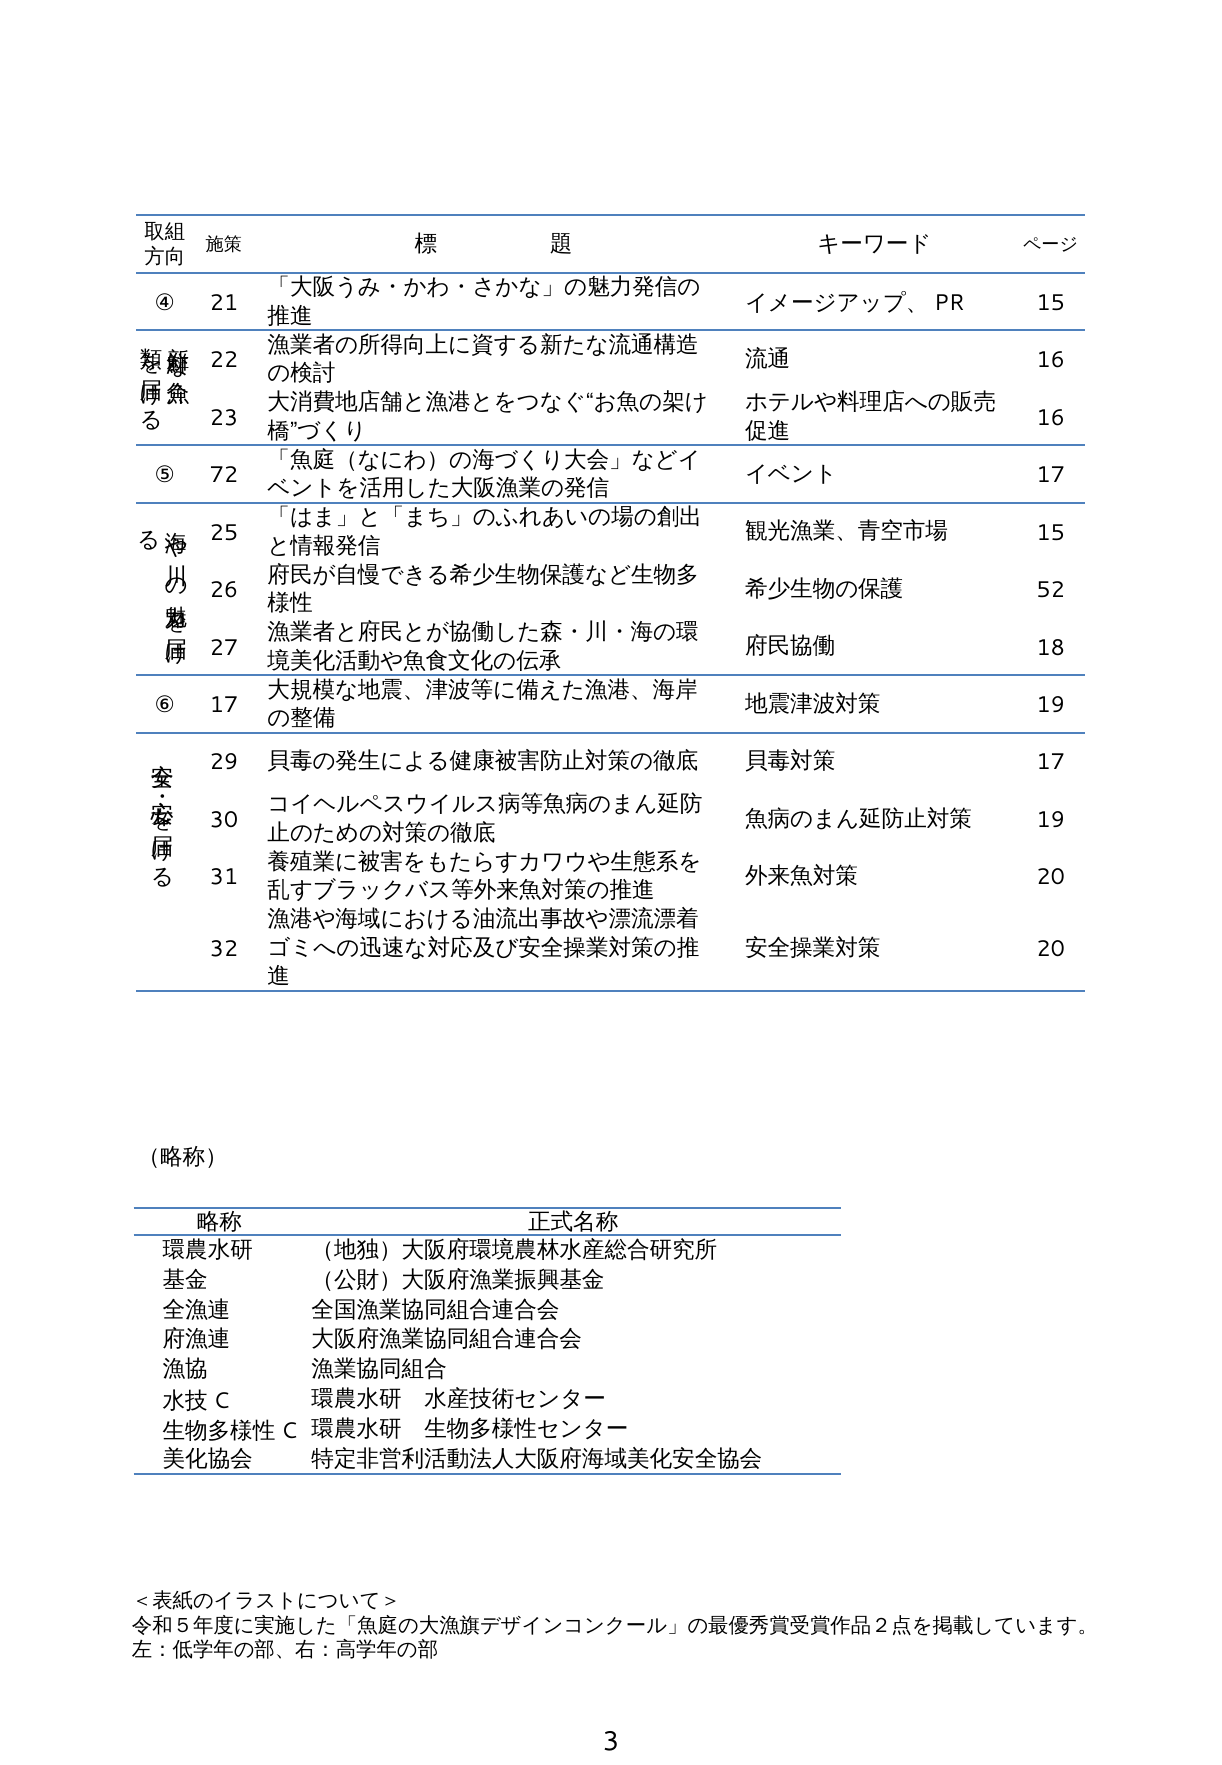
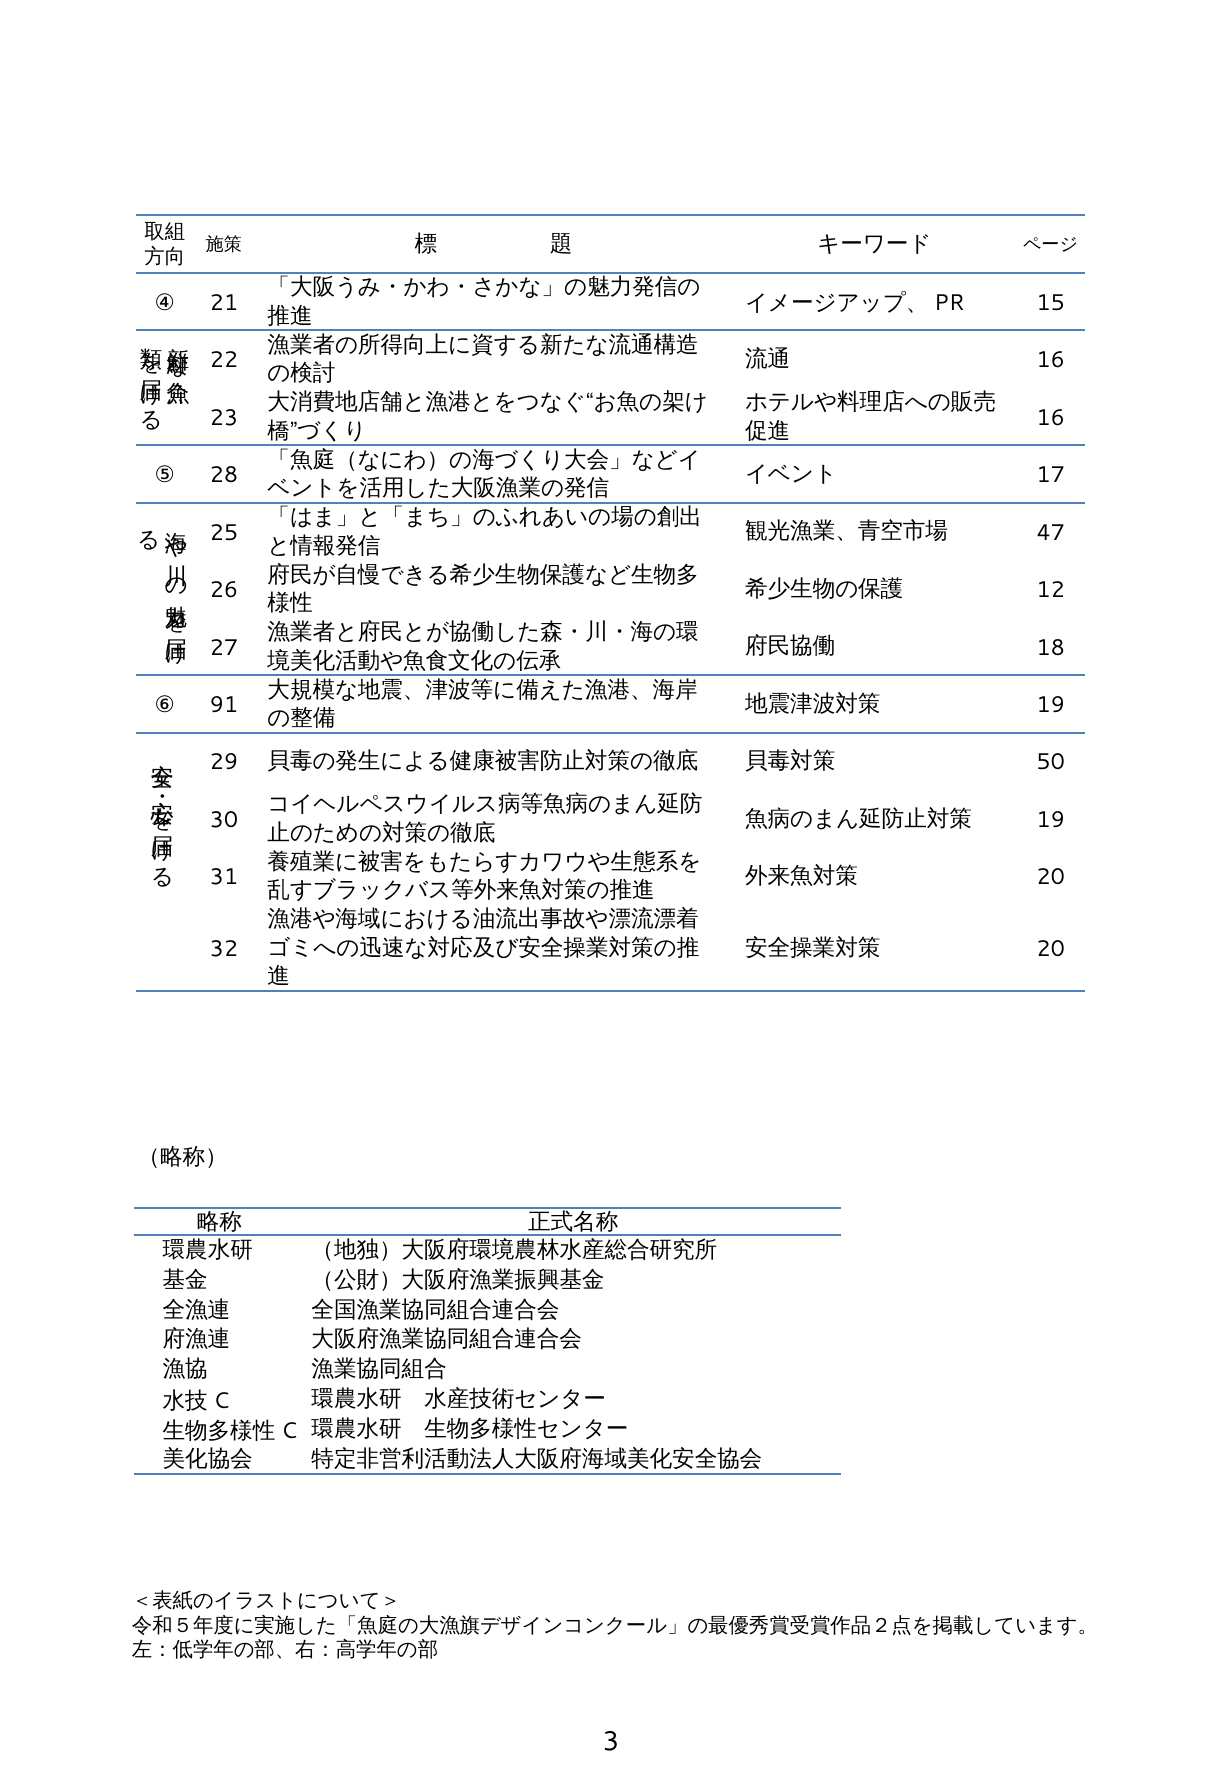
72: 72 -> 28 (224, 475)
15: 15 -> 47 (1051, 533)
52: 52 -> 12 (1051, 590)
⑥ 17: 17 -> 91 (224, 705)
17: 17 -> 50 (1051, 763)
